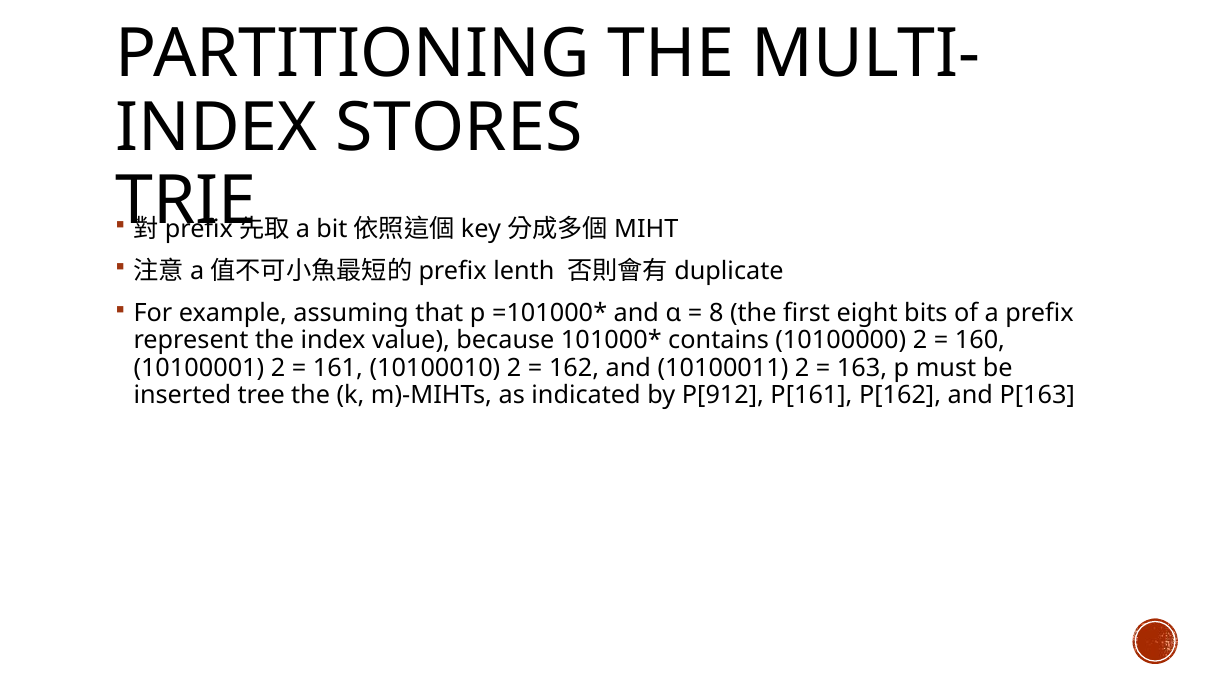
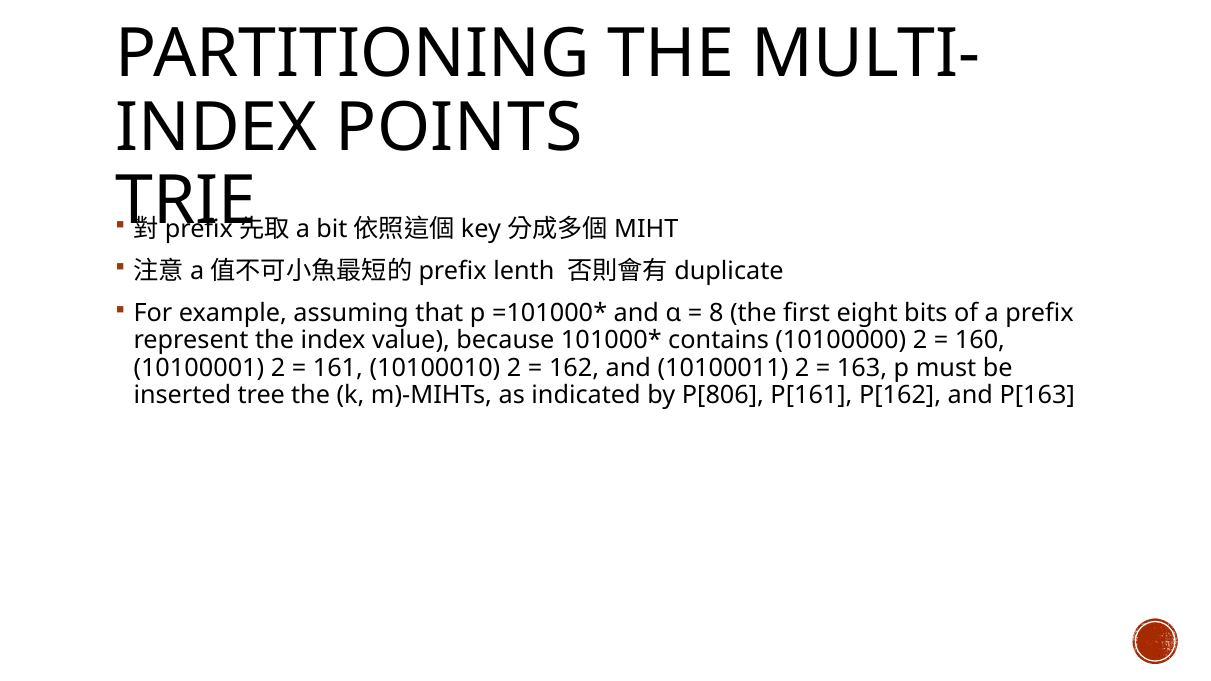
STORES: STORES -> POINTS (459, 128)
P[912: P[912 -> P[806 (723, 395)
